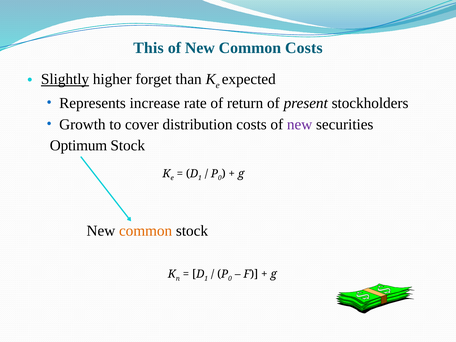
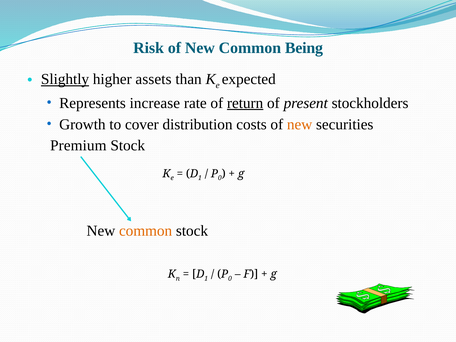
This: This -> Risk (149, 48)
Common Costs: Costs -> Being (304, 48)
forget: forget -> assets (154, 79)
return underline: none -> present (245, 103)
new colour: purple -> orange (300, 124)
Optimum: Optimum -> Premium (78, 146)
